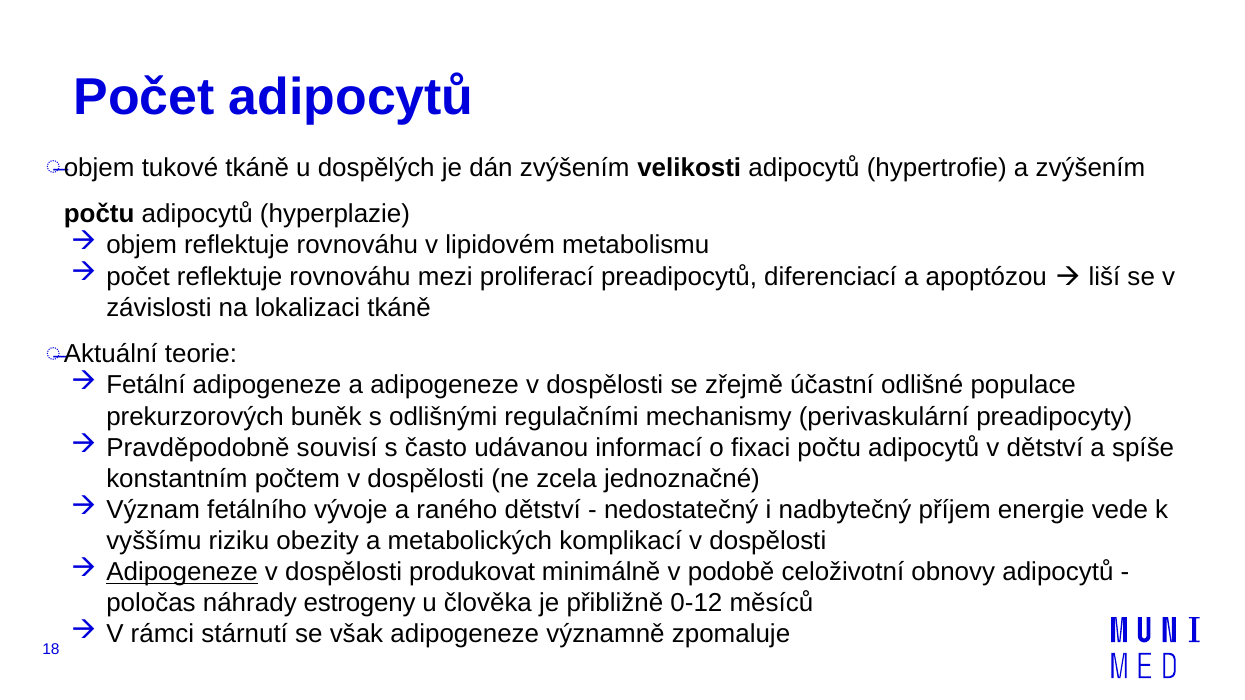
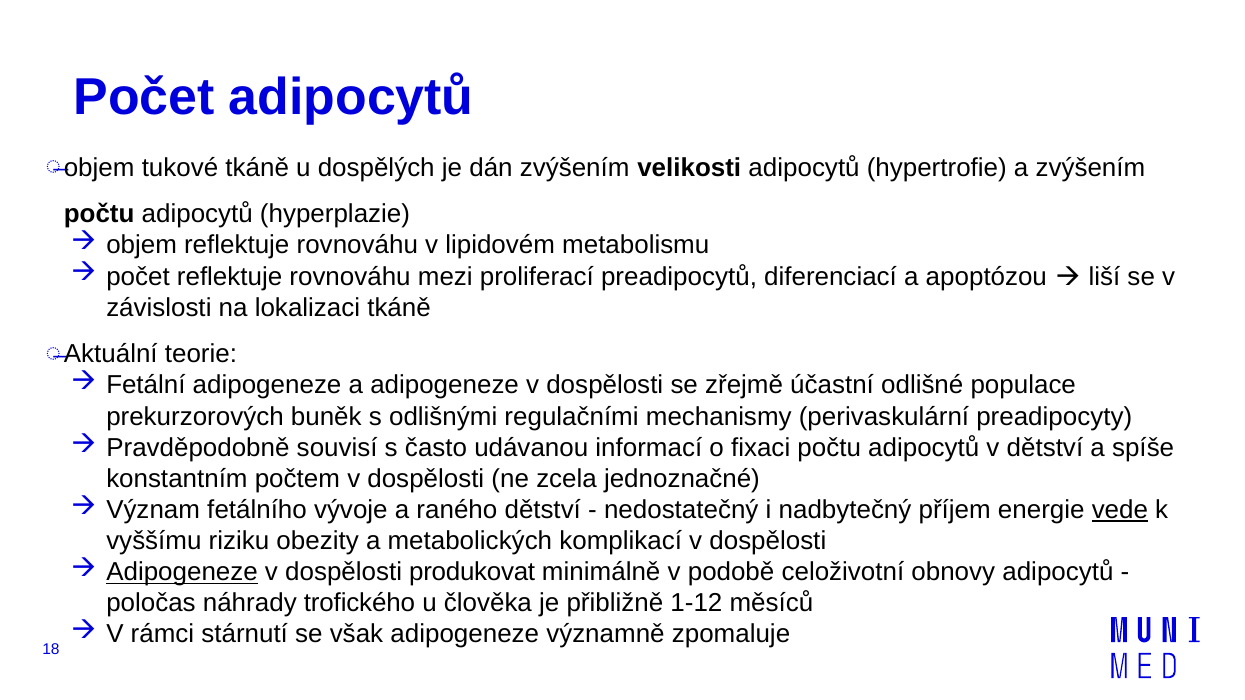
vede underline: none -> present (1120, 510)
estrogeny: estrogeny -> trofického (359, 604)
0-12: 0-12 -> 1-12 (696, 604)
